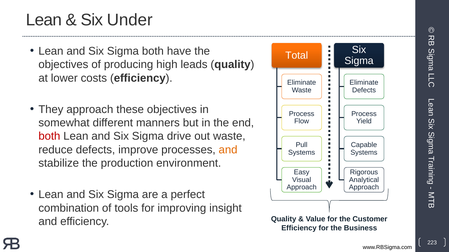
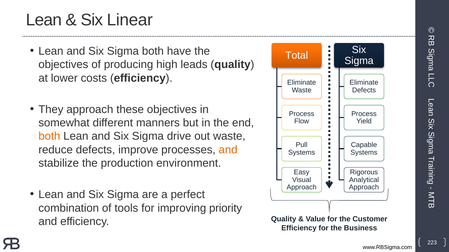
Under: Under -> Linear (130, 20)
both colour: red -> orange (49, 137)
insight: insight -> priority (226, 208)
